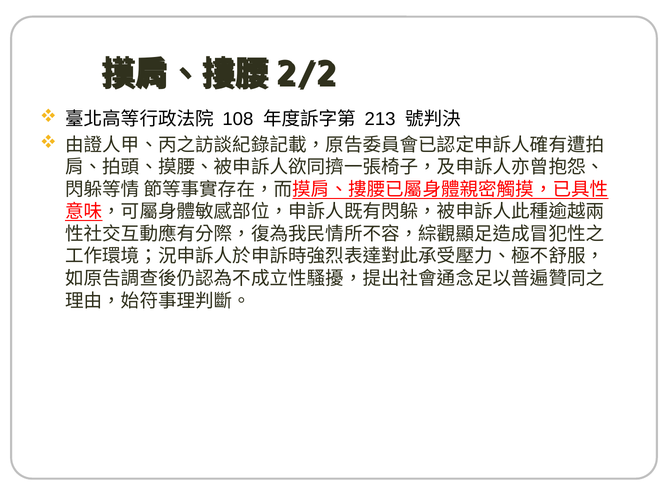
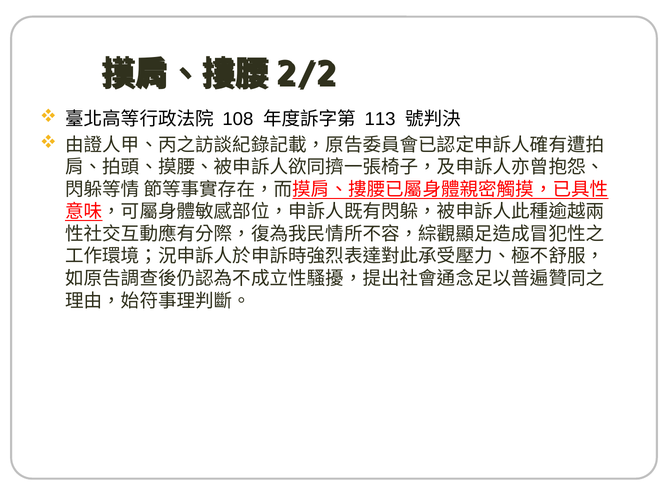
213: 213 -> 113 (380, 119)
